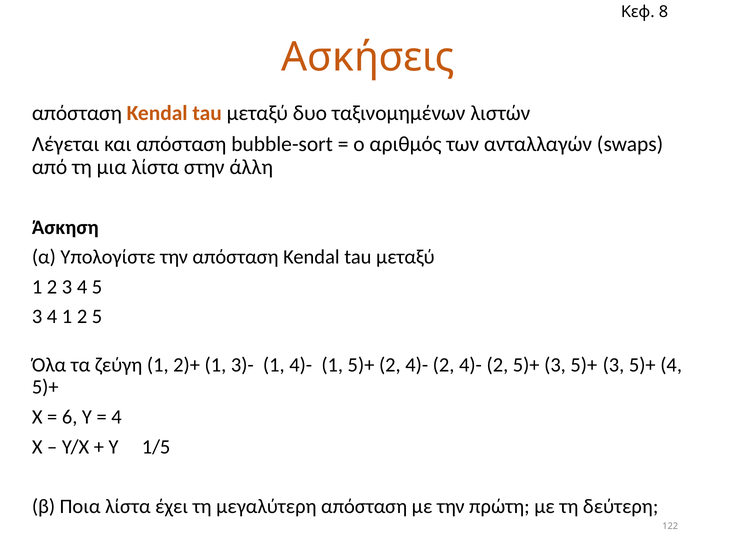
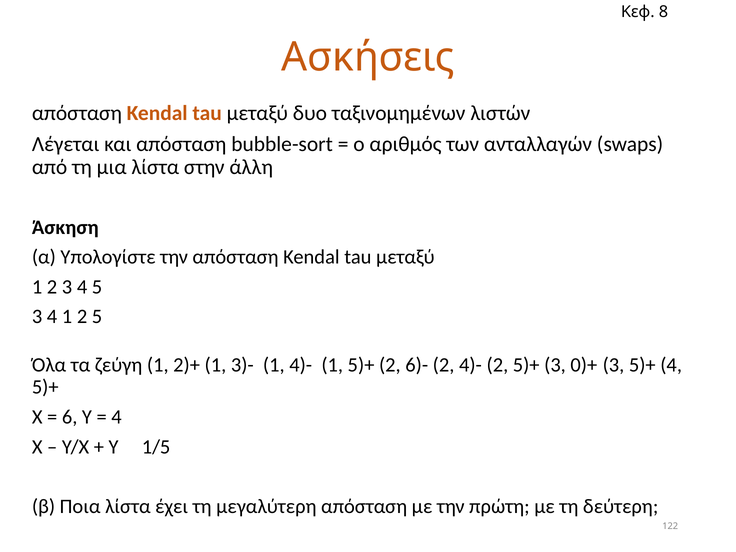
5)+ 2 4)-: 4)- -> 6)- (417, 365)
2 5)+ 3 5)+: 5)+ -> 0)+ (584, 365)
